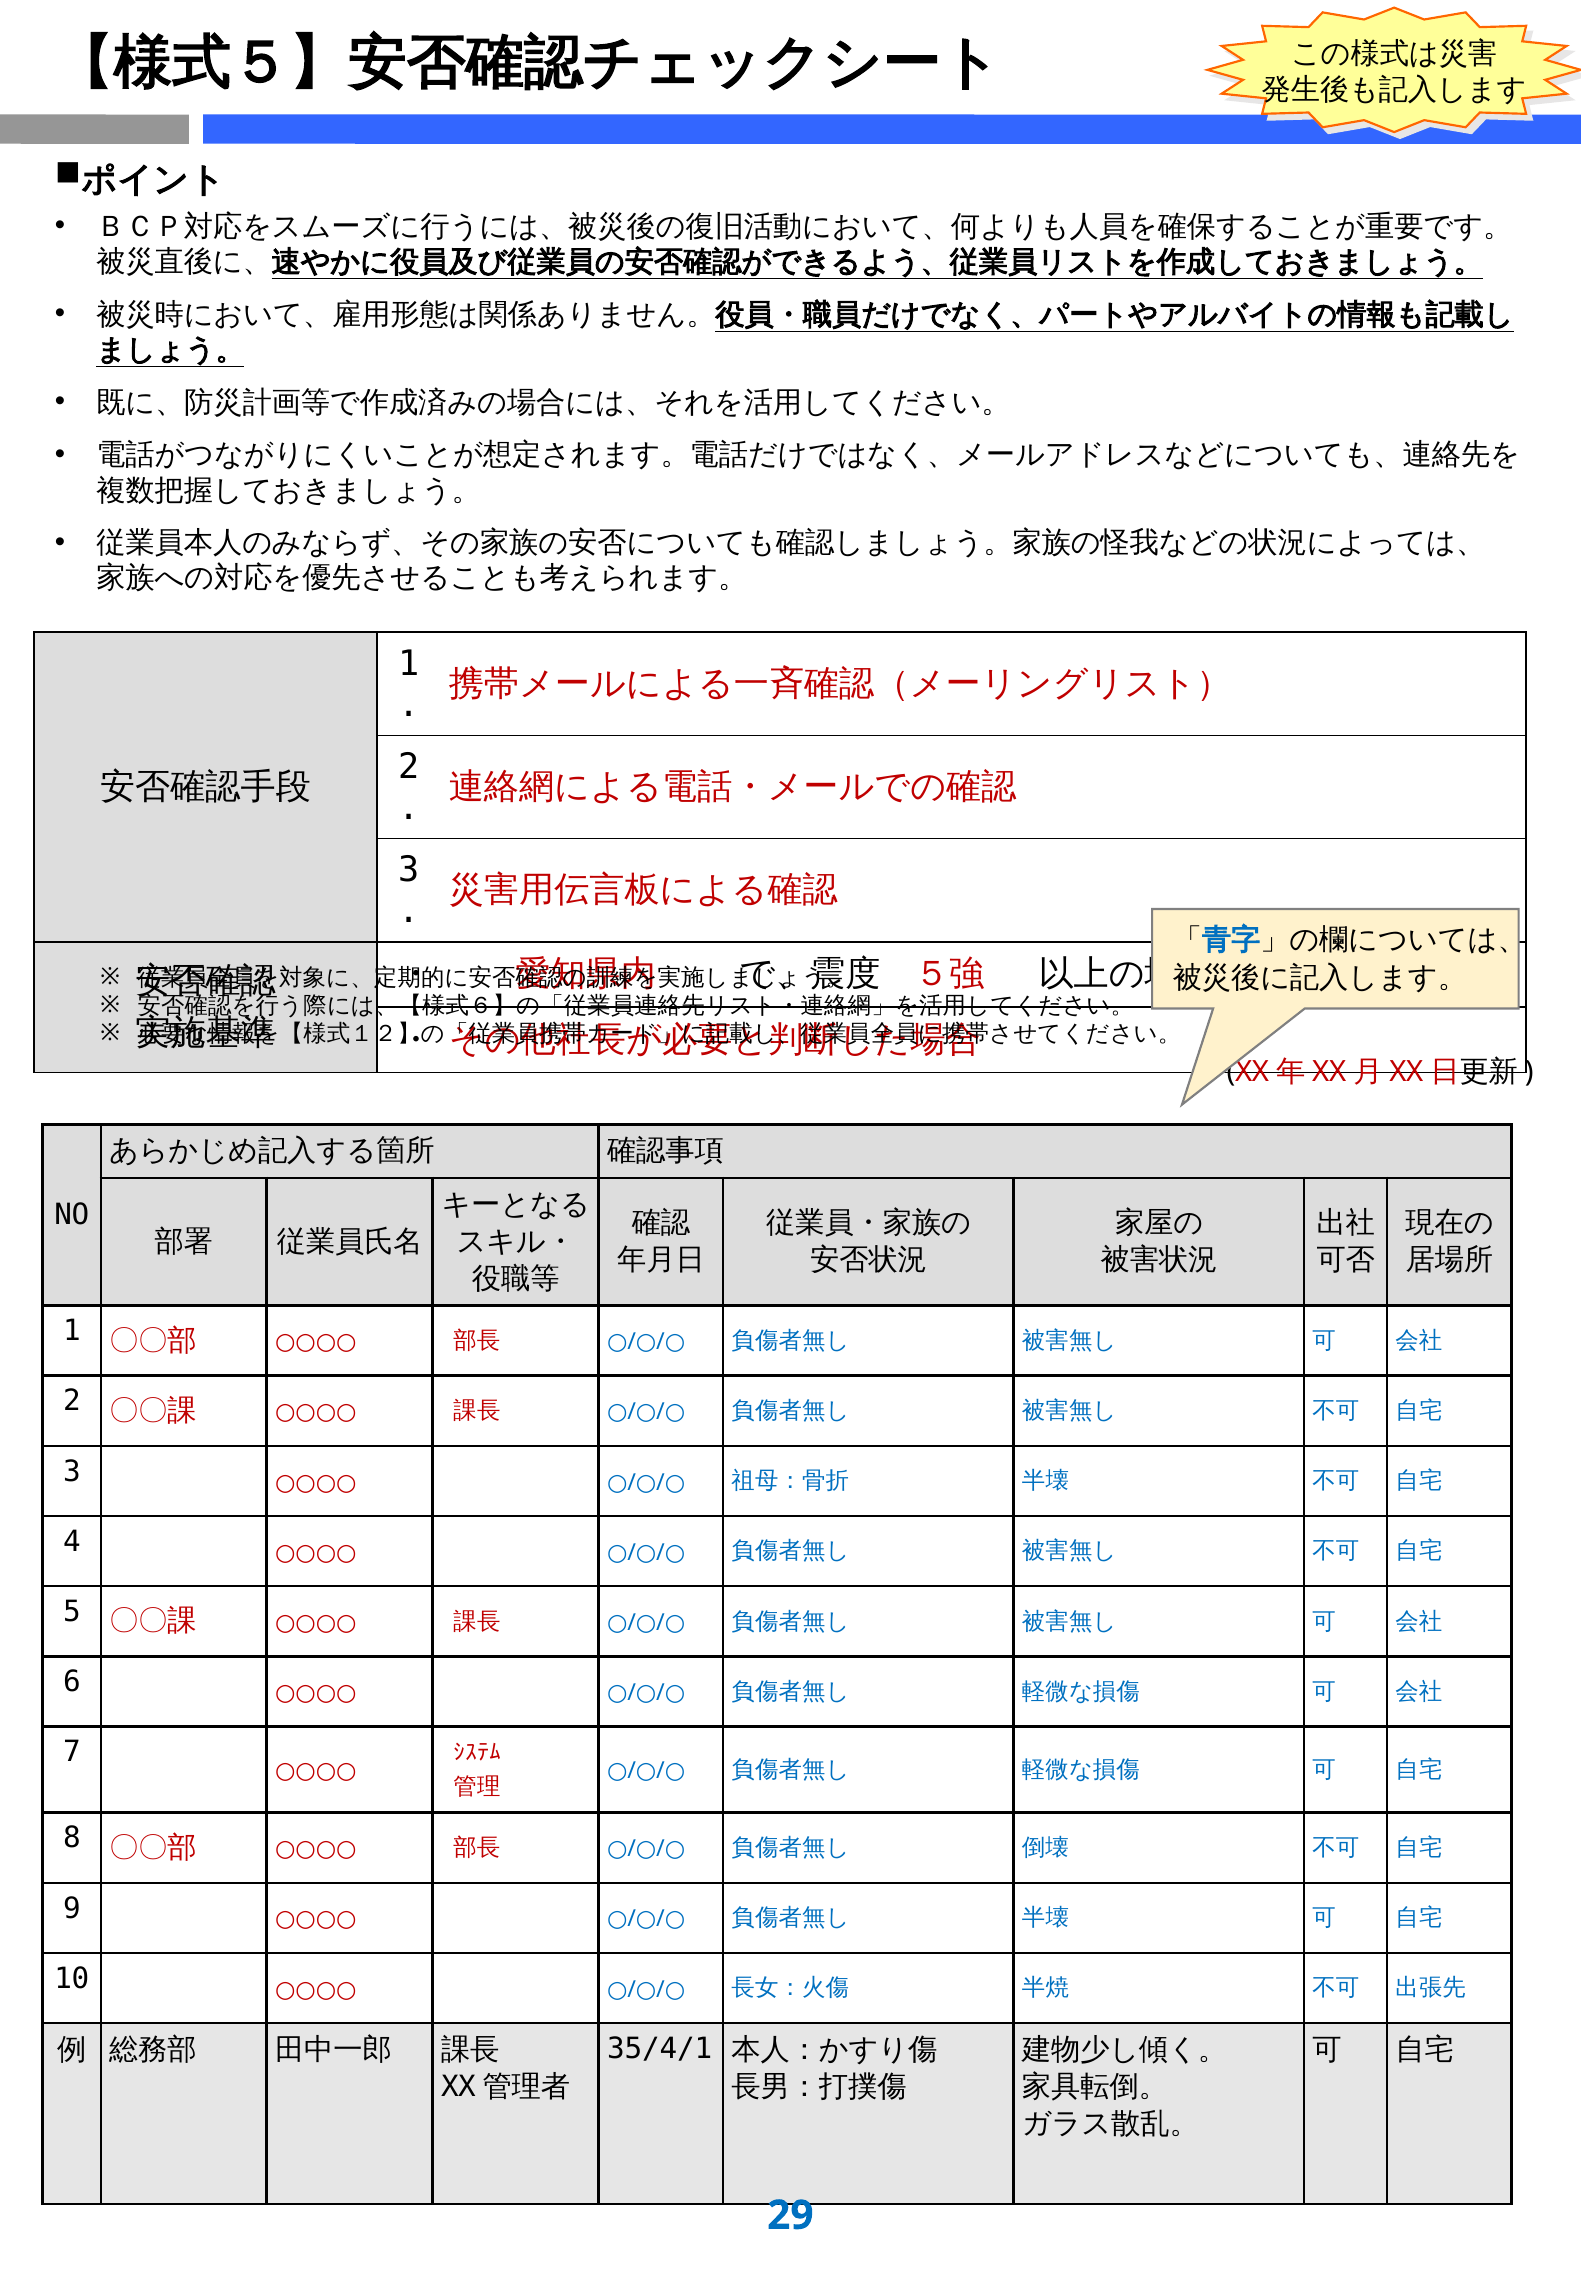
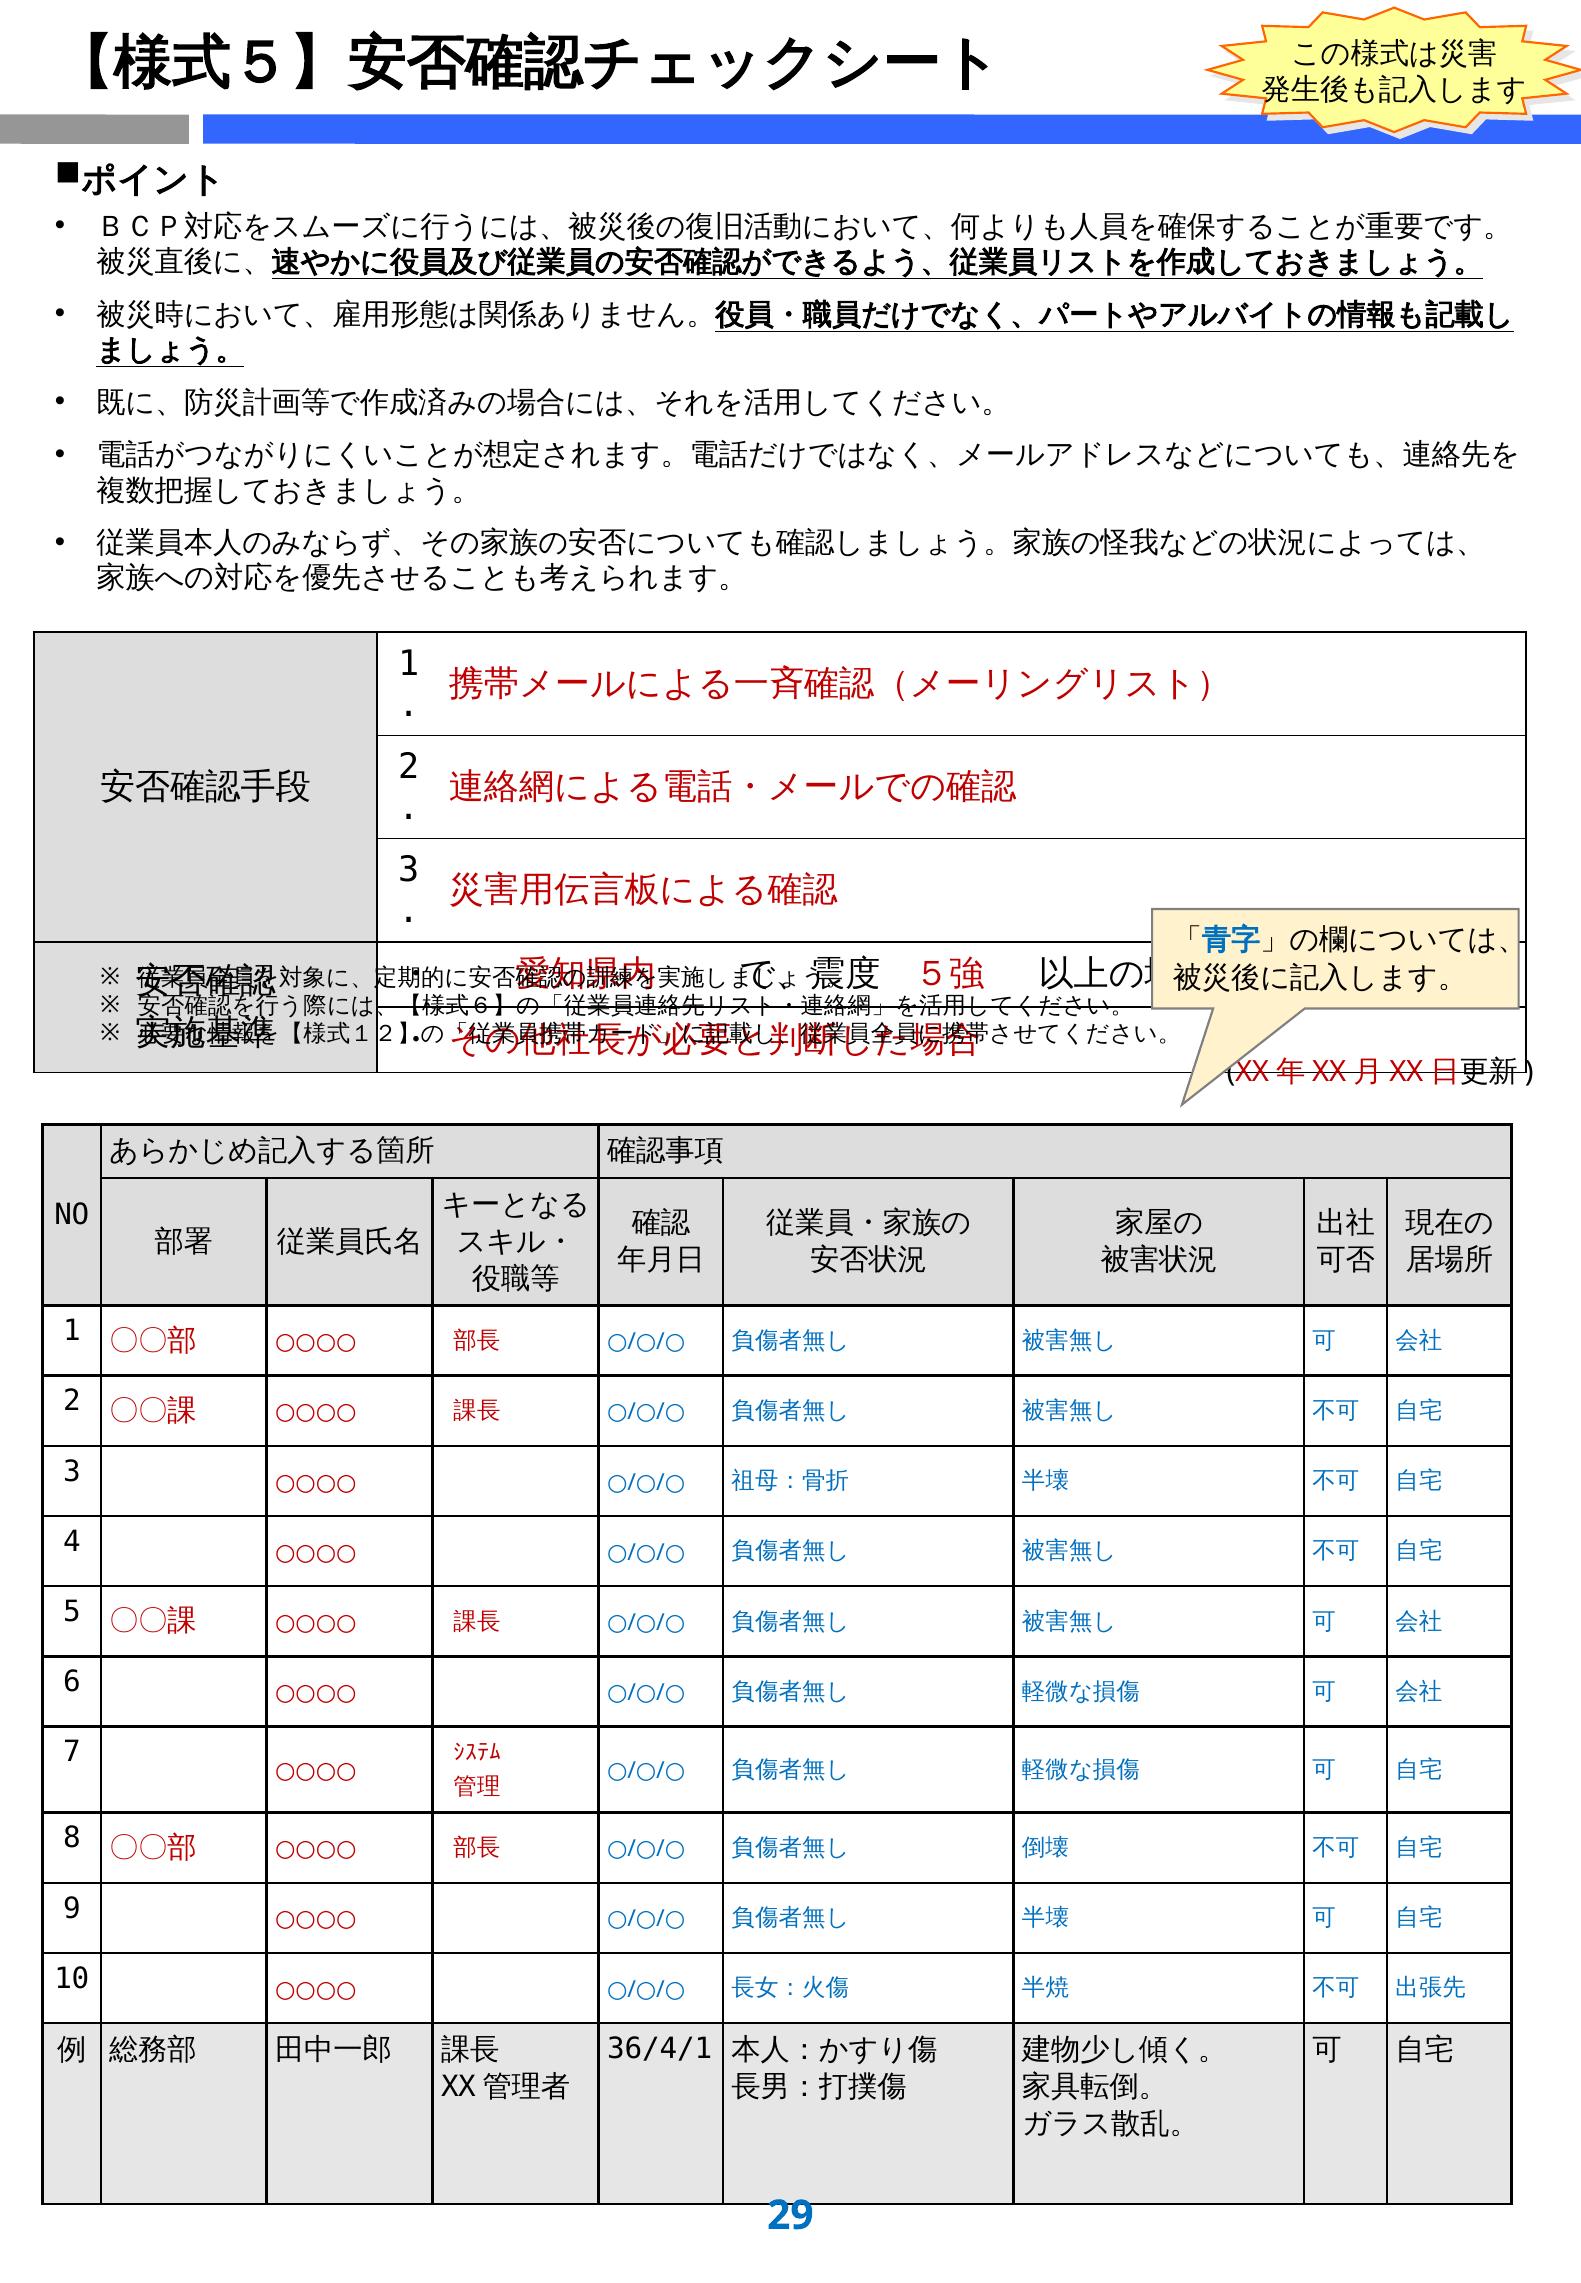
35/4/1: 35/4/1 -> 36/4/1 (660, 2049)
